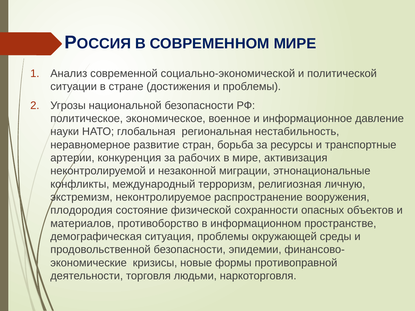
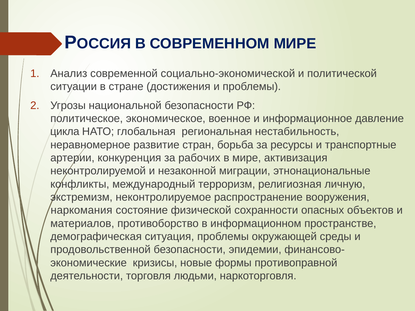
науки: науки -> цикла (65, 132)
плодородия: плодородия -> наркомания (81, 210)
